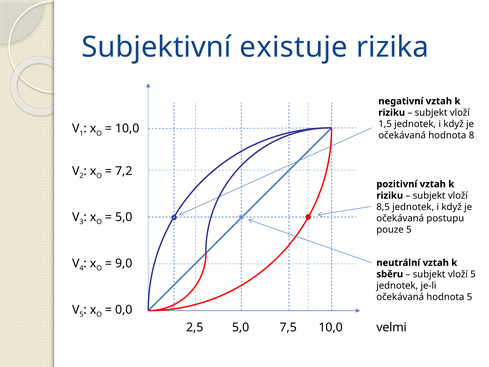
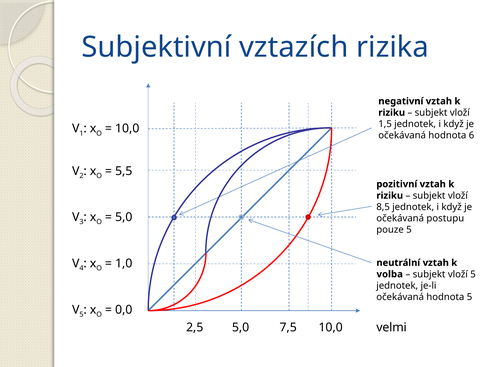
existuje: existuje -> vztazích (294, 47)
8: 8 -> 6 (471, 135)
7,2: 7,2 -> 5,5 (124, 171)
9,0: 9,0 -> 1,0 (124, 263)
sběru: sběru -> volba (390, 274)
